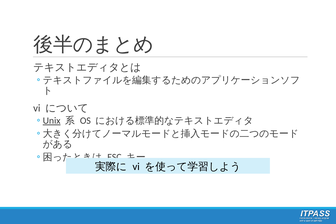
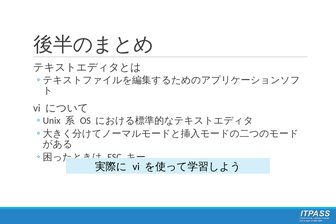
Unix underline: present -> none (52, 121)
